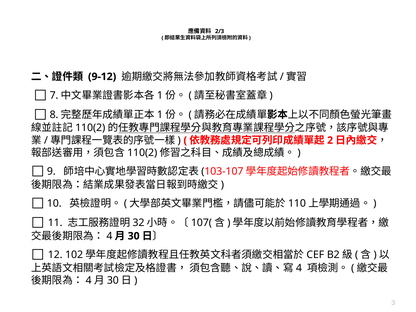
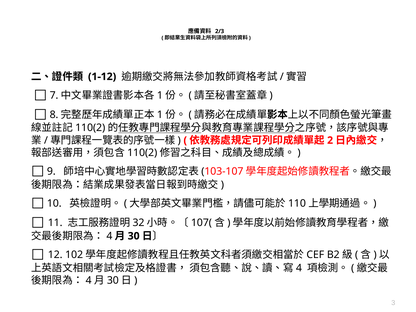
9-12: 9-12 -> 1-12 (102, 77)
